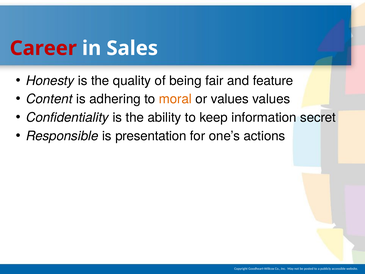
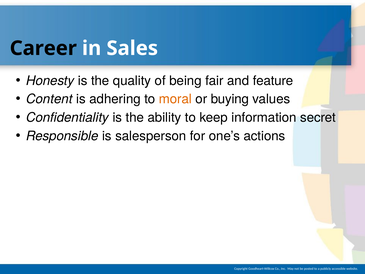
Career colour: red -> black (43, 48)
or values: values -> buying (230, 99)
presentation: presentation -> salesperson (151, 136)
